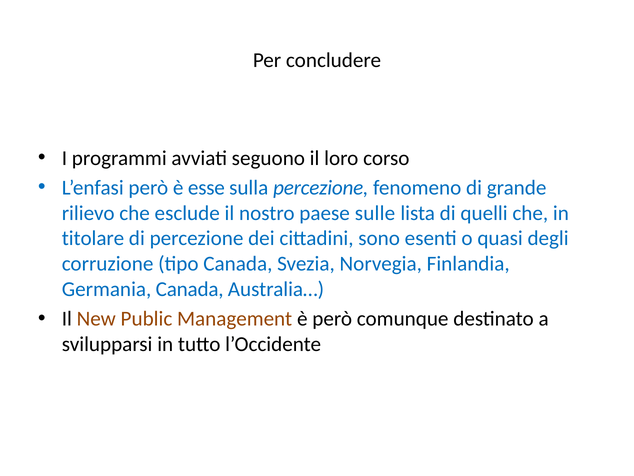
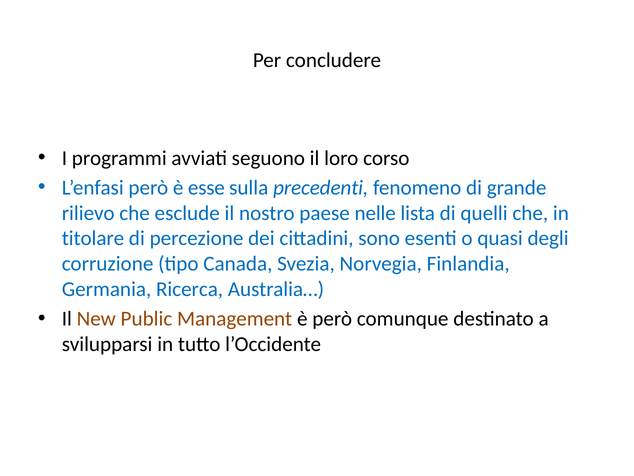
sulla percezione: percezione -> precedenti (321, 187)
sulle: sulle -> nelle (375, 213)
Germania Canada: Canada -> Ricerca (190, 289)
